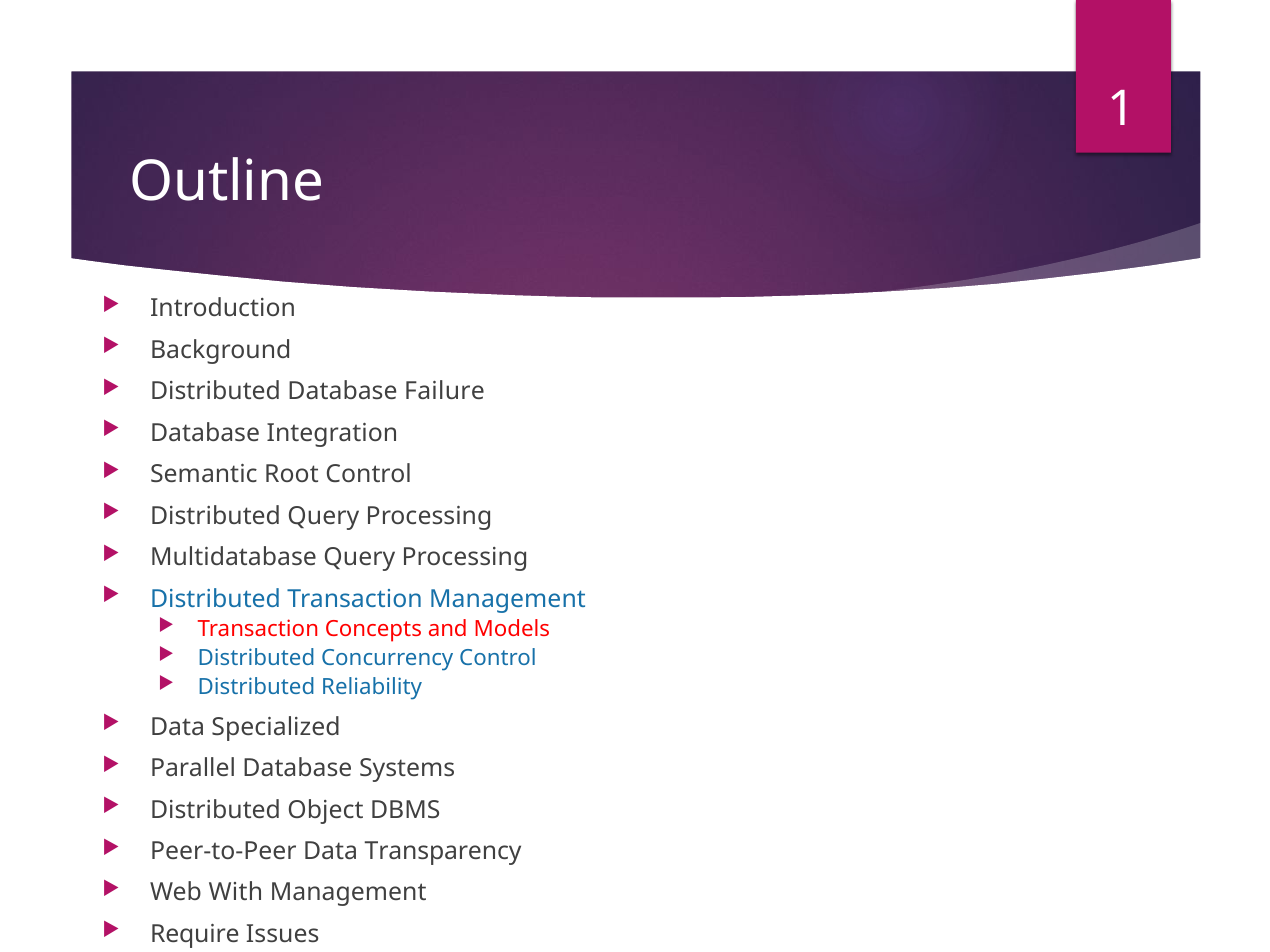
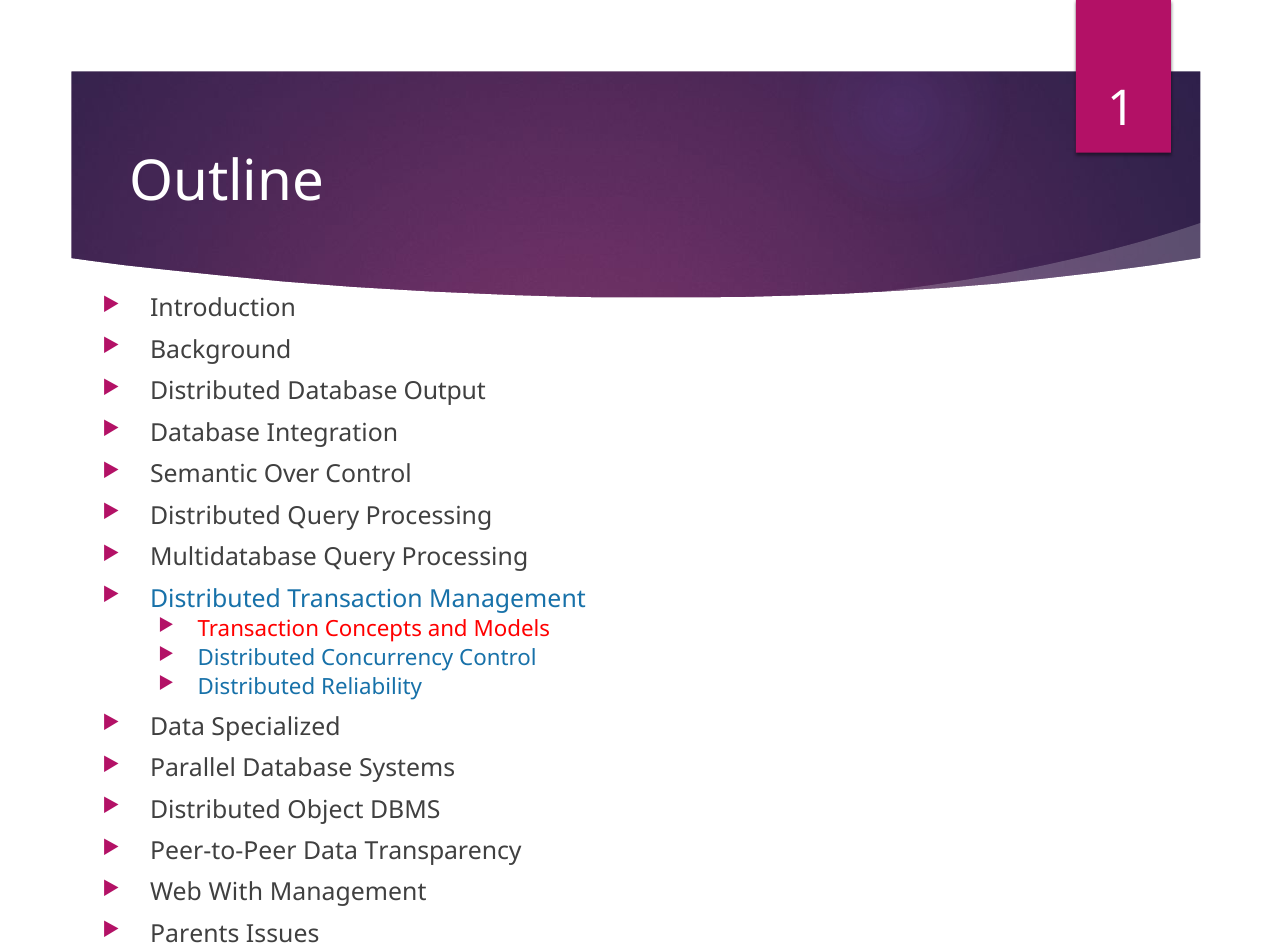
Failure: Failure -> Output (445, 392)
Root: Root -> Over (292, 475)
Require: Require -> Parents (195, 935)
